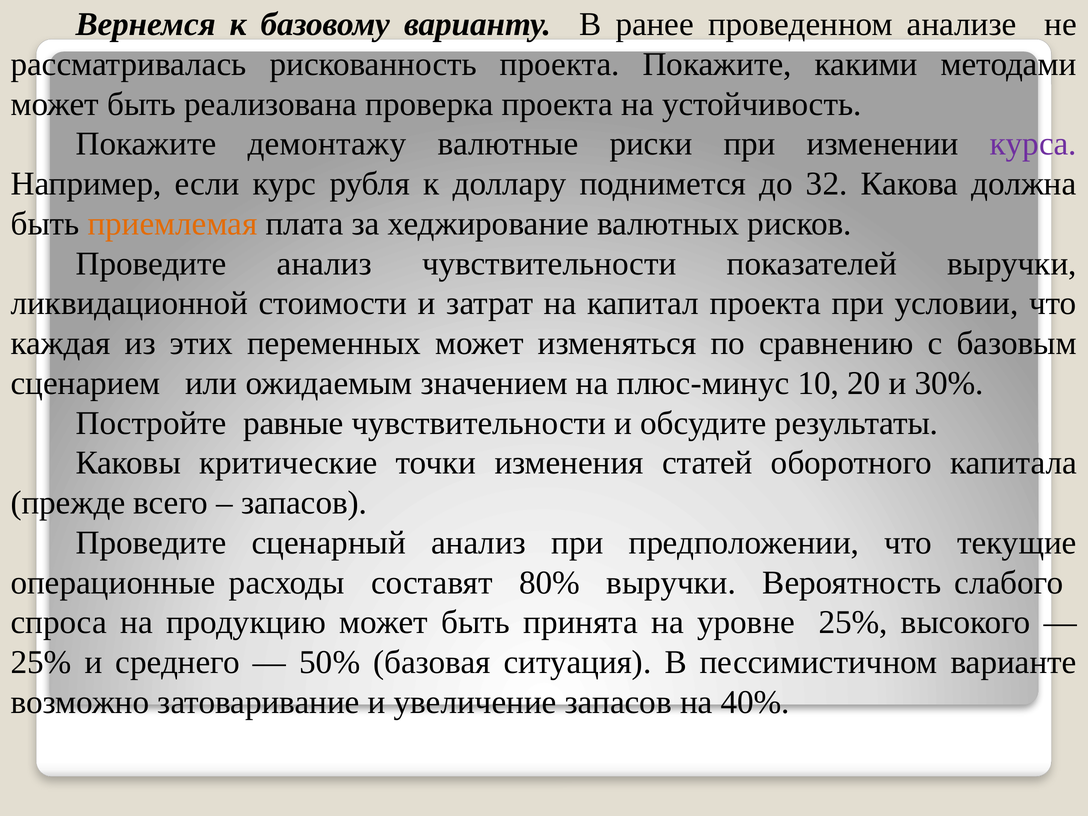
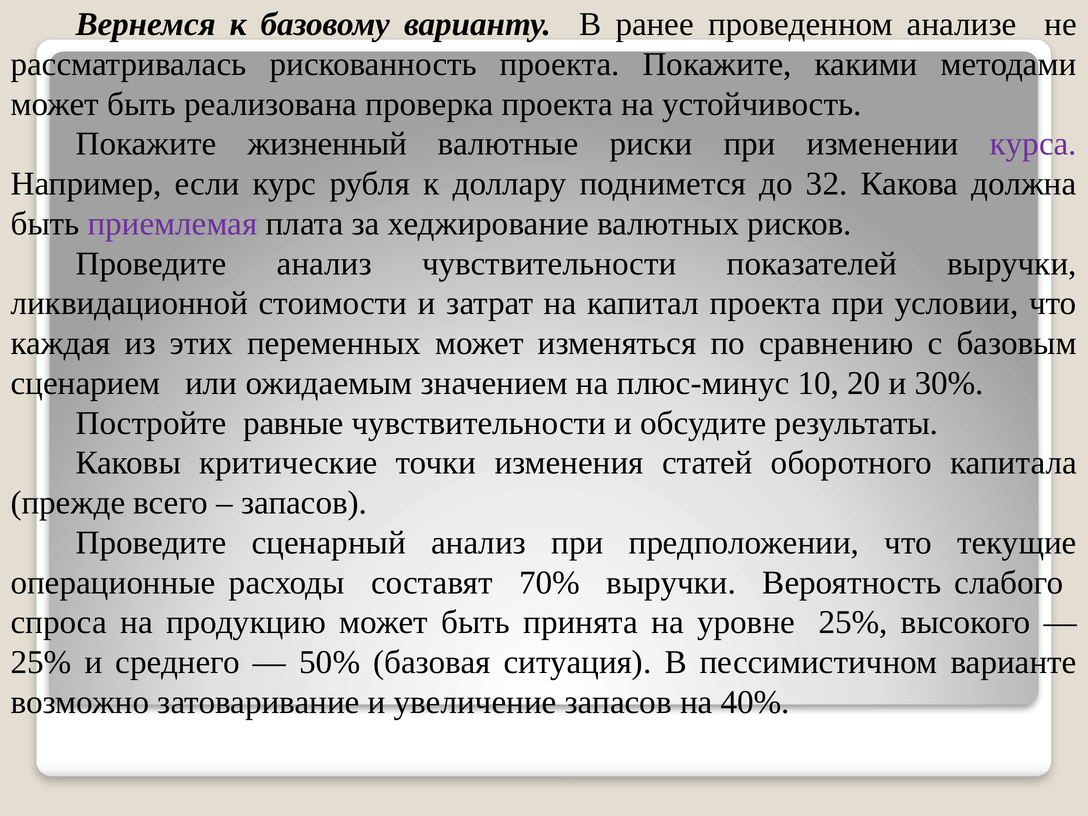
демонтажу: демонтажу -> жизненный (327, 144)
приемлемая colour: orange -> purple (173, 224)
80%: 80% -> 70% (549, 583)
